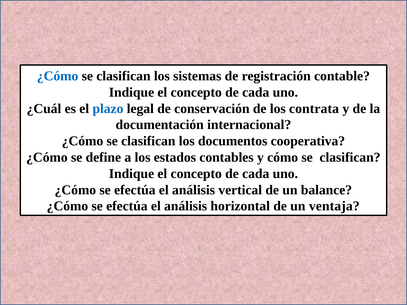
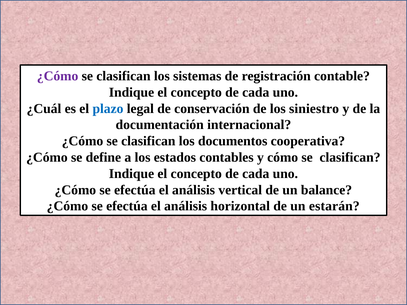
¿Cómo colour: blue -> purple (58, 76)
contrata: contrata -> siniestro (314, 109)
ventaja: ventaja -> estarán (334, 206)
